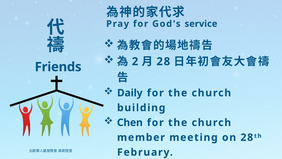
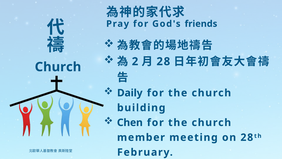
service: service -> friends (201, 24)
Friends: Friends -> Church (58, 67)
